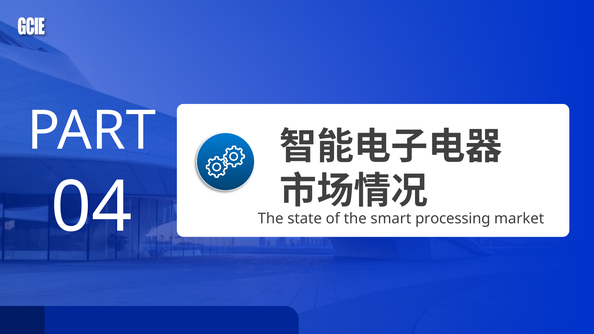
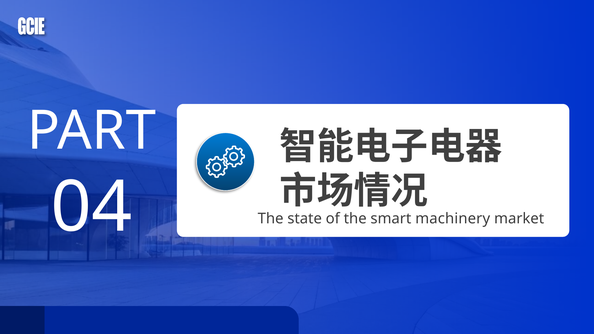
processing: processing -> machinery (453, 219)
